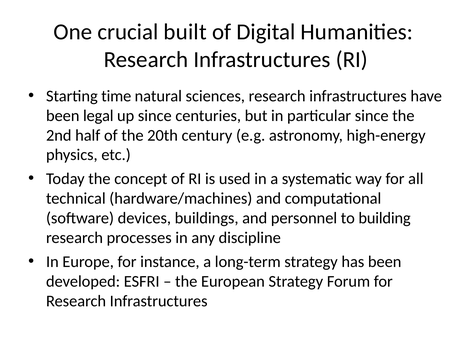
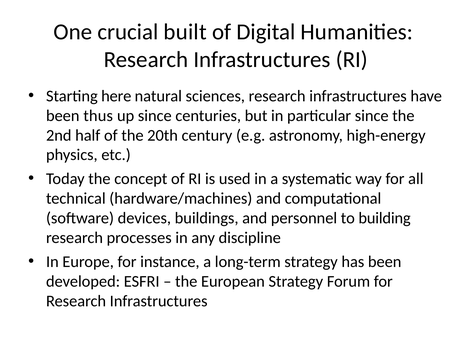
time: time -> here (116, 96)
legal: legal -> thus (98, 116)
